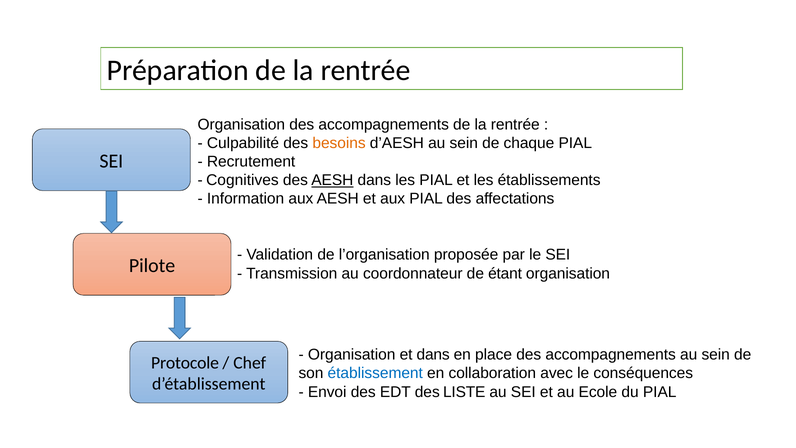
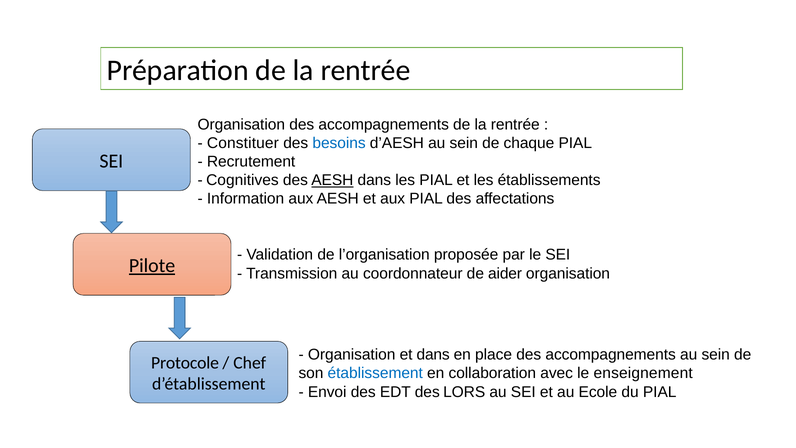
Culpabilité: Culpabilité -> Constituer (243, 143)
besoins colour: orange -> blue (339, 143)
Pilote underline: none -> present (152, 266)
étant: étant -> aider (505, 273)
conséquences: conséquences -> enseignement (643, 373)
LISTE: LISTE -> LORS (464, 392)
